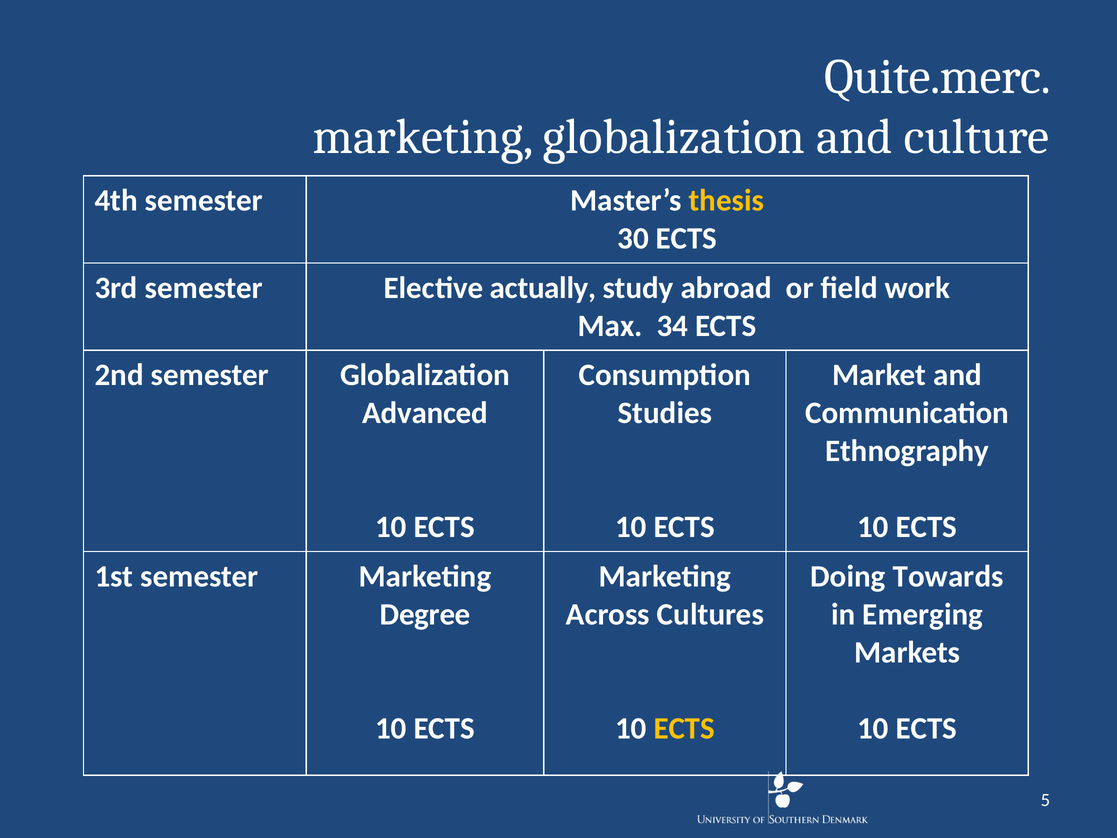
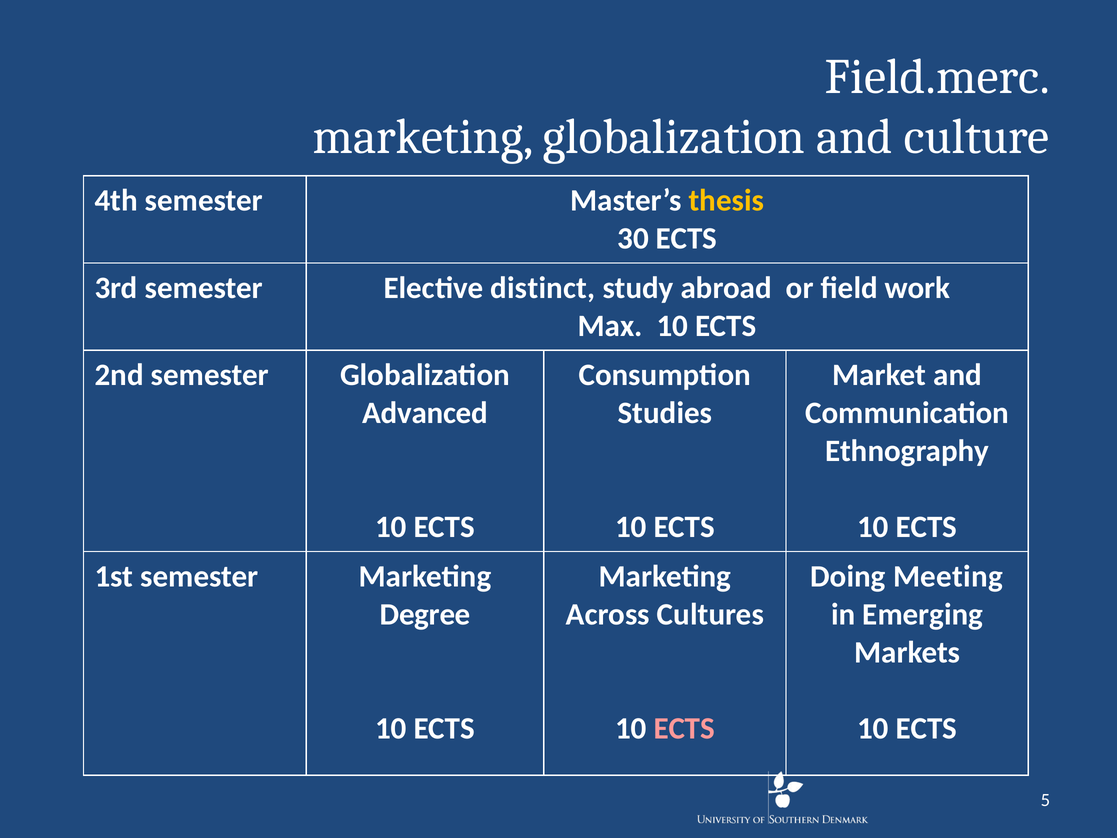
Quite.merc: Quite.merc -> Field.merc (937, 77)
actually: actually -> distinct (543, 288)
Max 34: 34 -> 10 (672, 326)
Towards: Towards -> Meeting (948, 576)
ECTS colour: yellow -> pink (684, 728)
